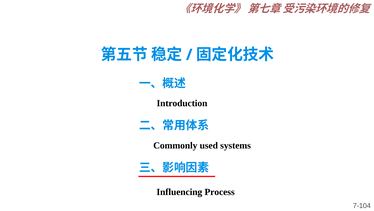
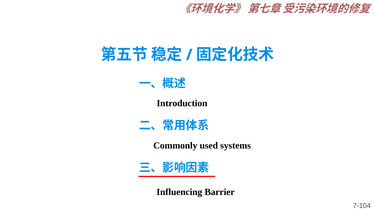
Process: Process -> Barrier (220, 191)
